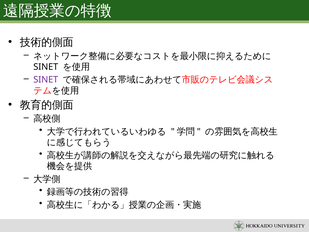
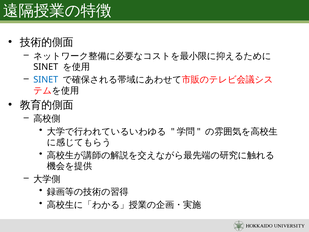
SINET colour: purple -> blue (46, 80)
